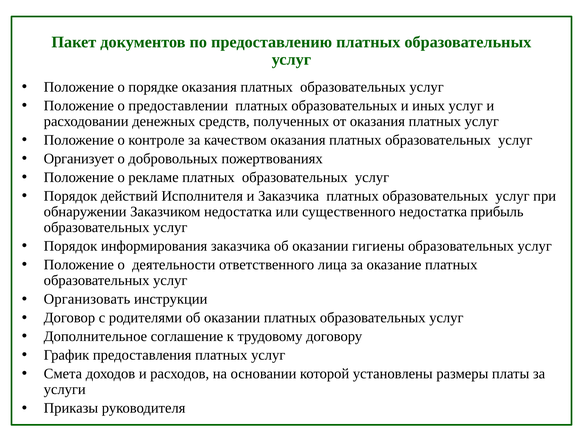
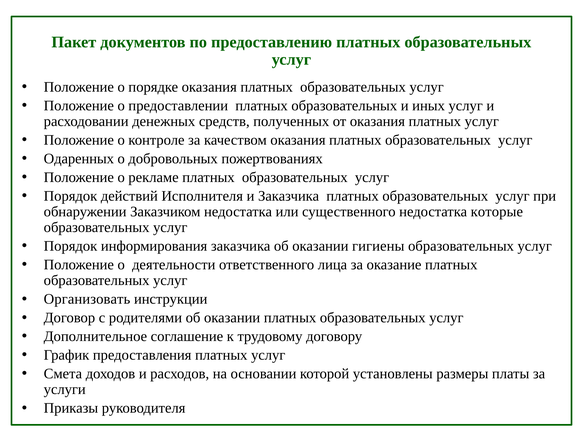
Организует: Организует -> Одаренных (79, 159)
прибыль: прибыль -> которые (497, 212)
